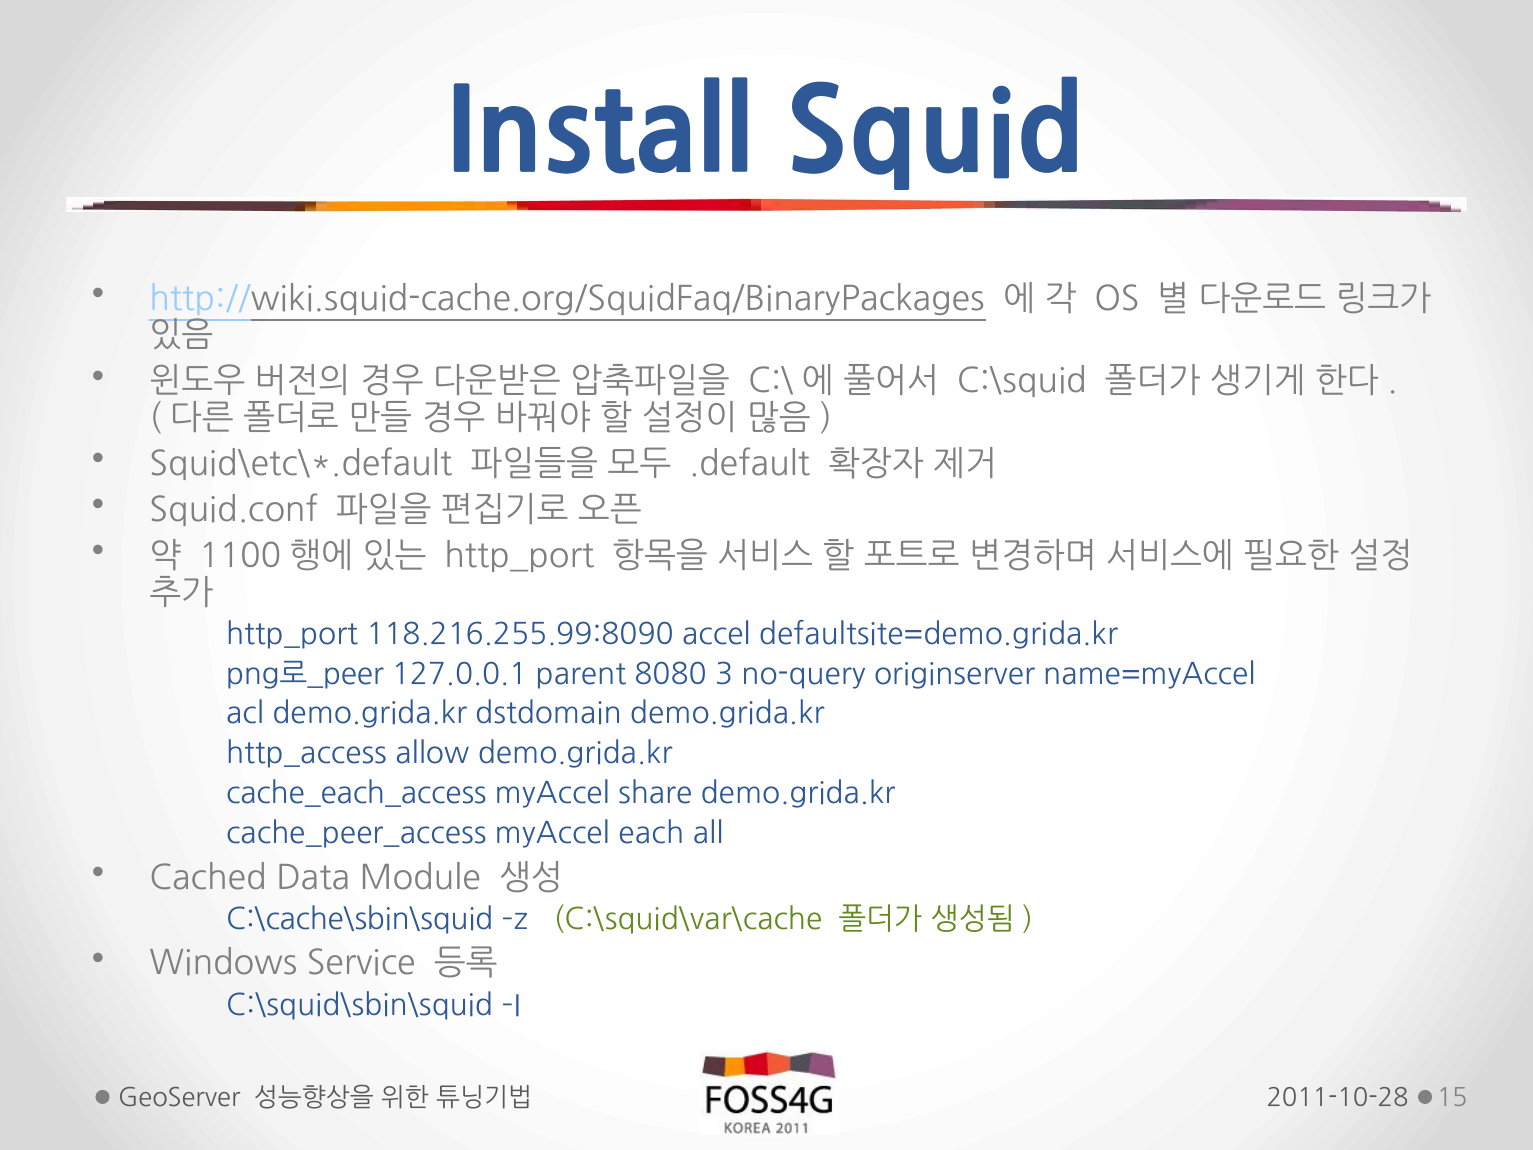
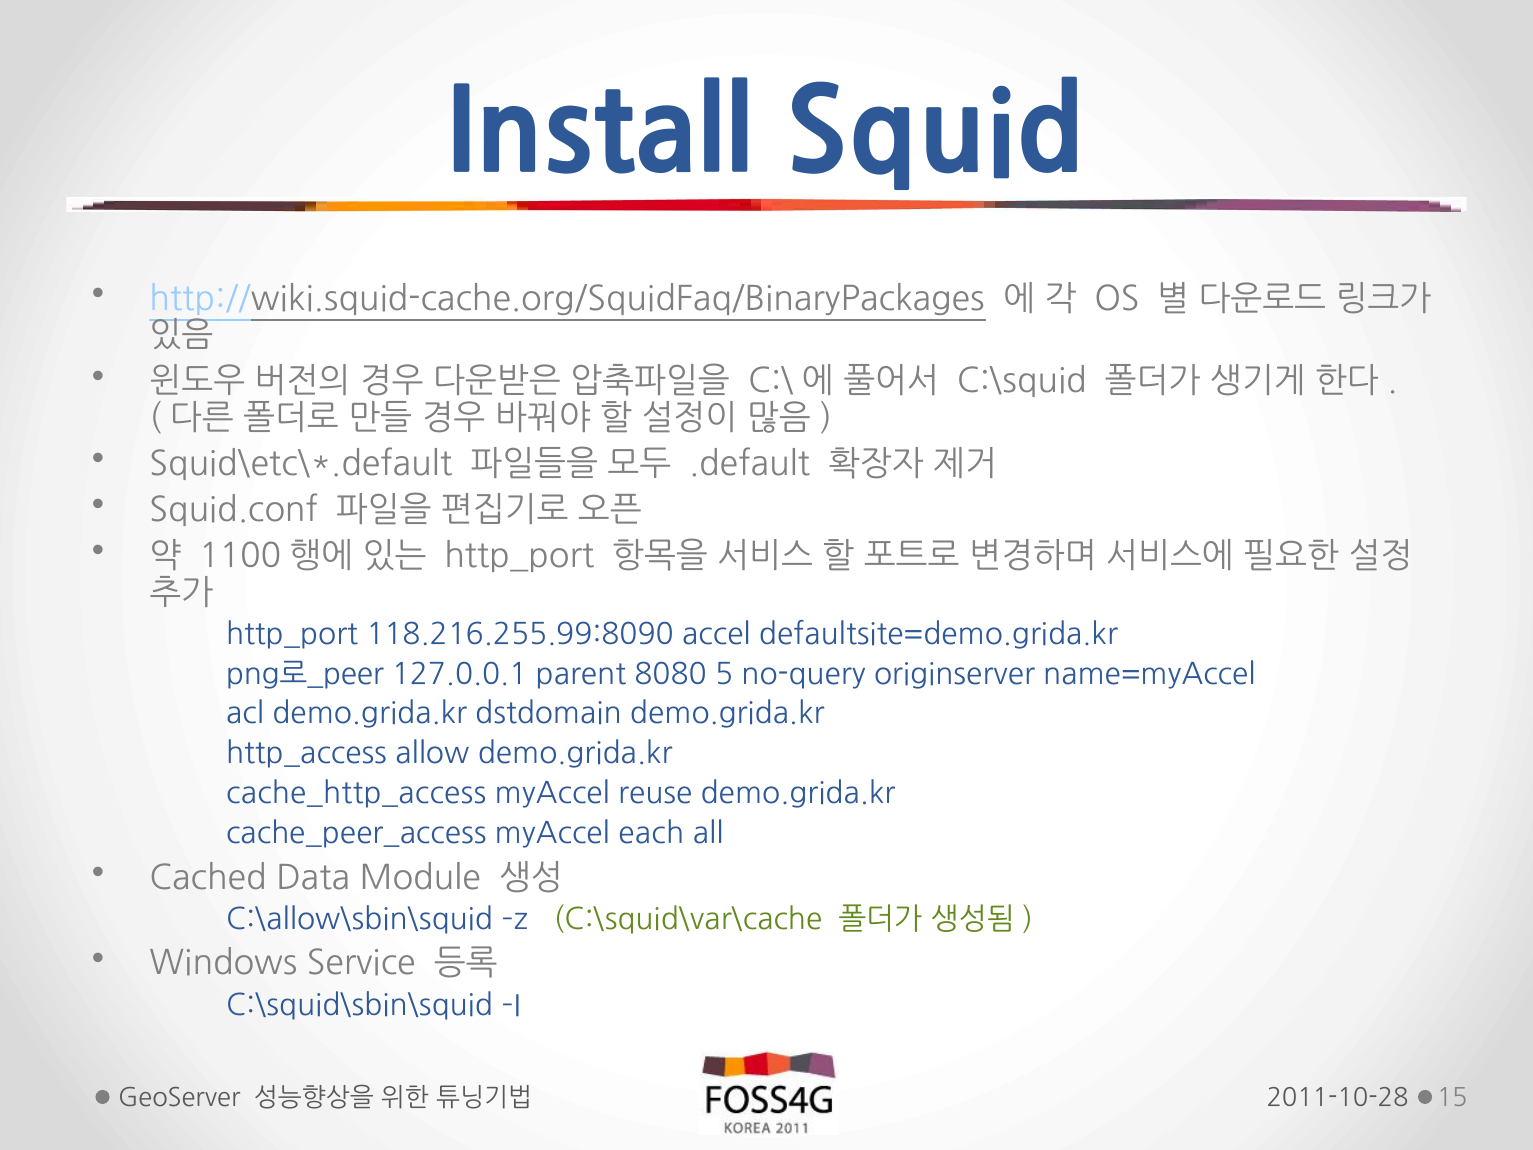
3: 3 -> 5 (724, 674)
cache_each_access: cache_each_access -> cache_http_access (356, 794)
share: share -> reuse (655, 794)
C:\cache\sbin\squid: C:\cache\sbin\squid -> C:\allow\sbin\squid (360, 919)
